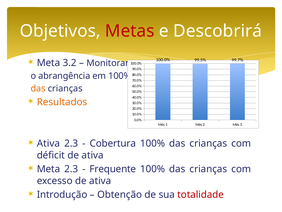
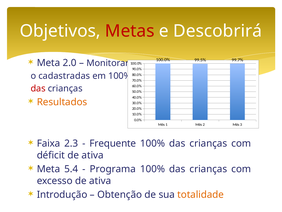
3.2: 3.2 -> 2.0 (70, 63)
abrangência: abrangência -> cadastradas (64, 76)
das colour: orange -> red (38, 88)
Ativa: Ativa -> Faixa (49, 143)
Cobertura: Cobertura -> Frequente (113, 143)
Meta 2.3: 2.3 -> 5.4 (71, 169)
Frequente: Frequente -> Programa (113, 169)
totalidade colour: red -> orange (201, 194)
